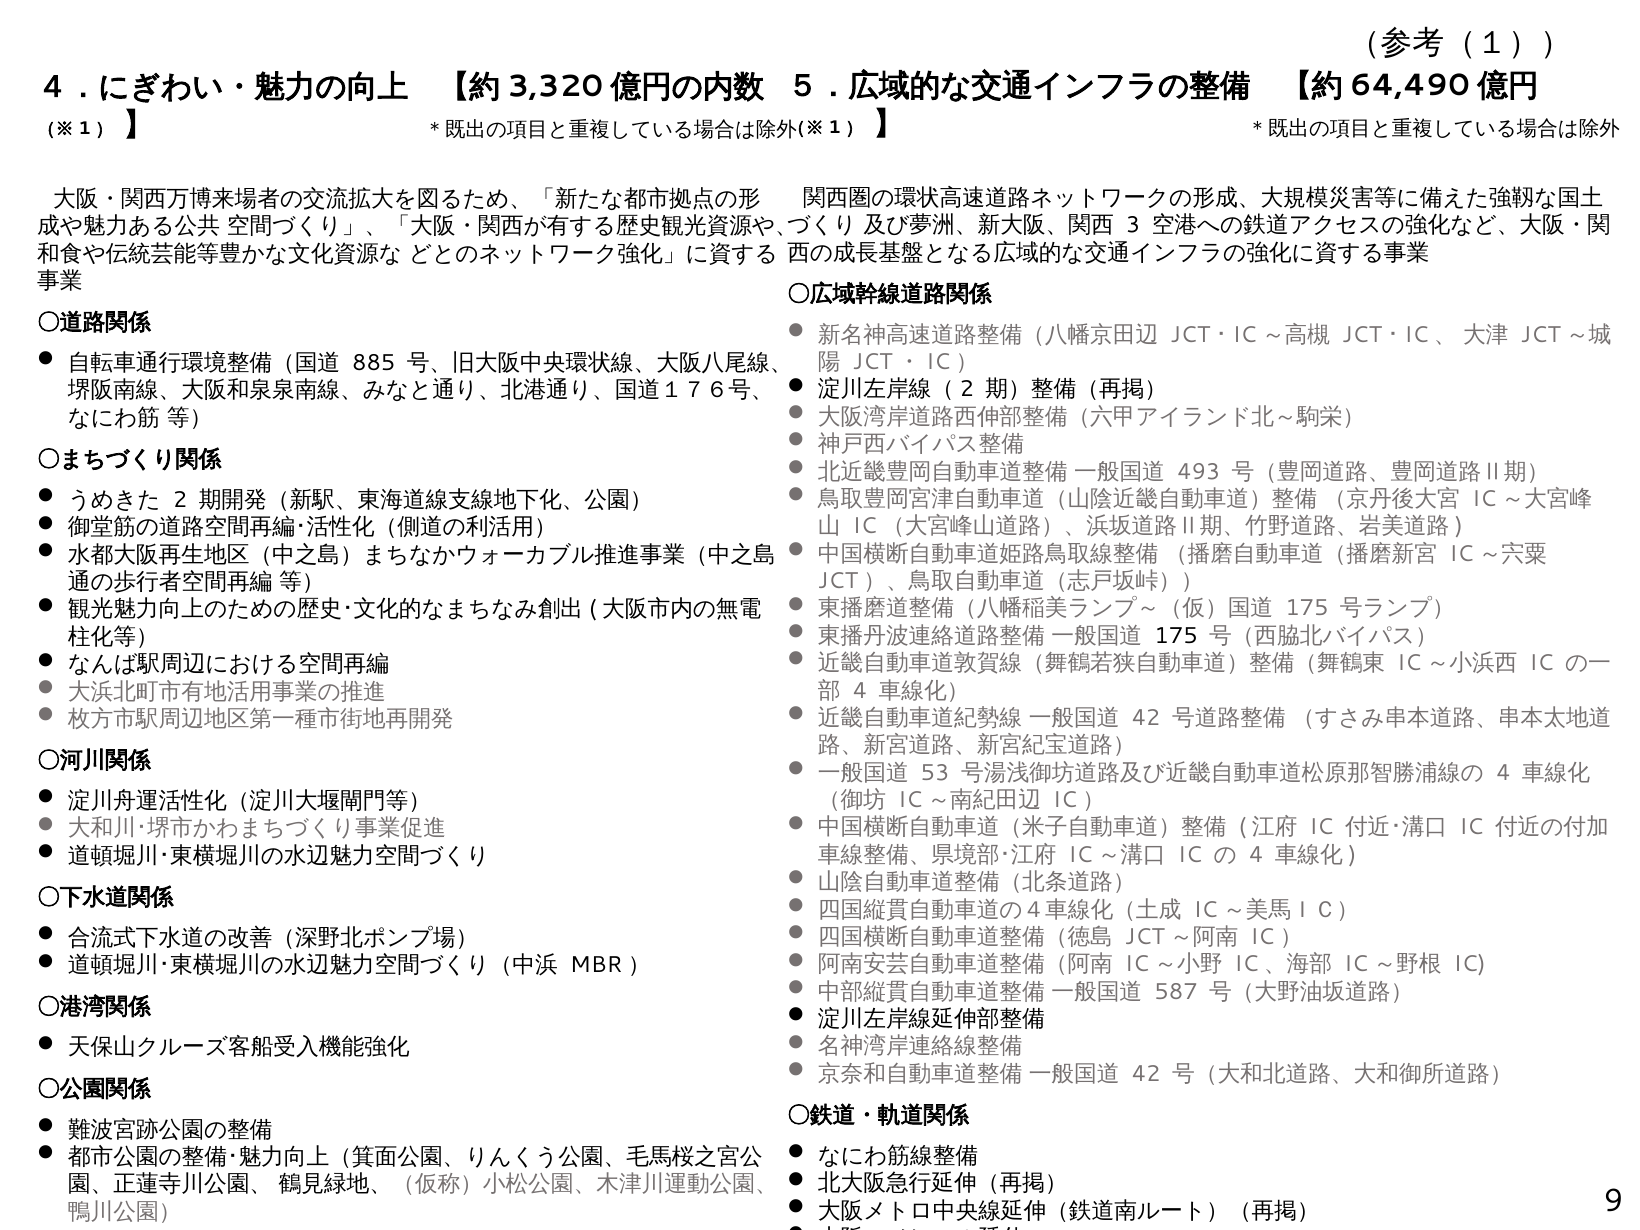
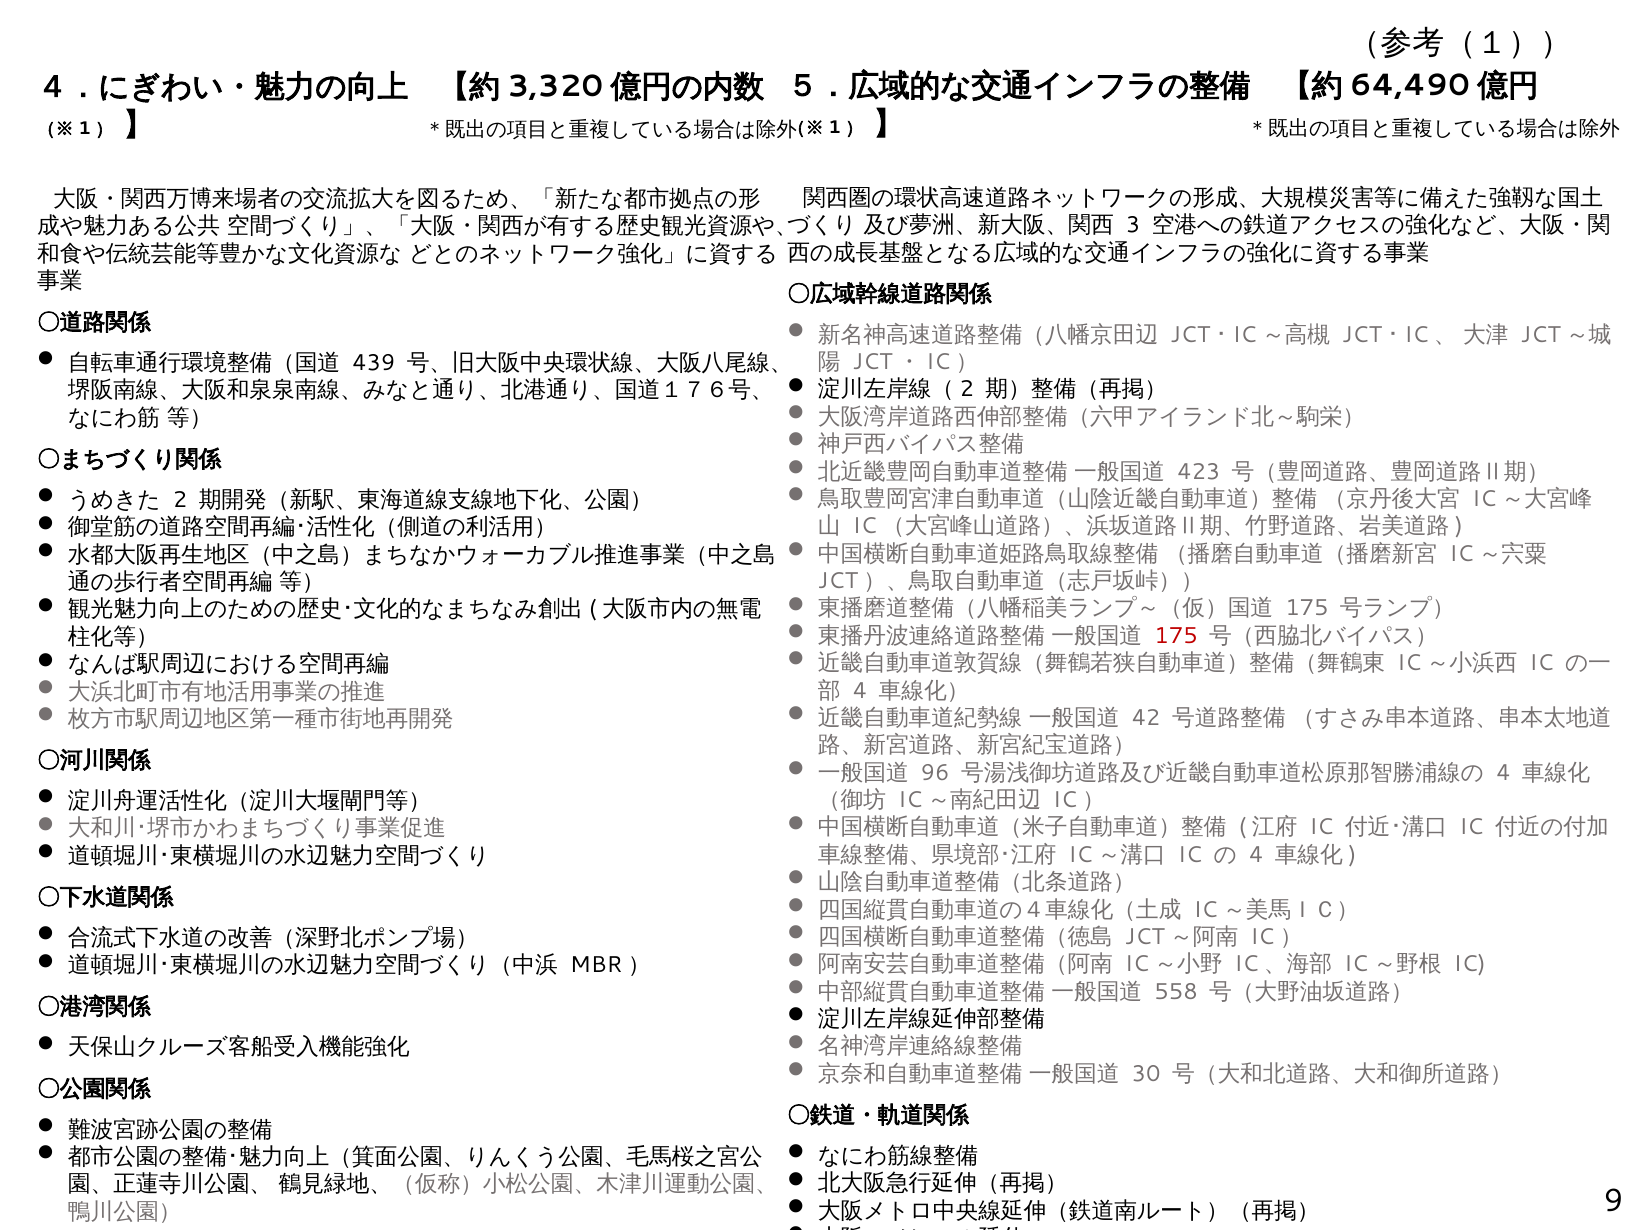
885: 885 -> 439 (374, 363)
493: 493 -> 423 (1199, 472)
175 colour: black -> red (1176, 636)
53: 53 -> 96 (935, 773)
587: 587 -> 558 (1176, 992)
42: 42 -> 30 (1146, 1074)
